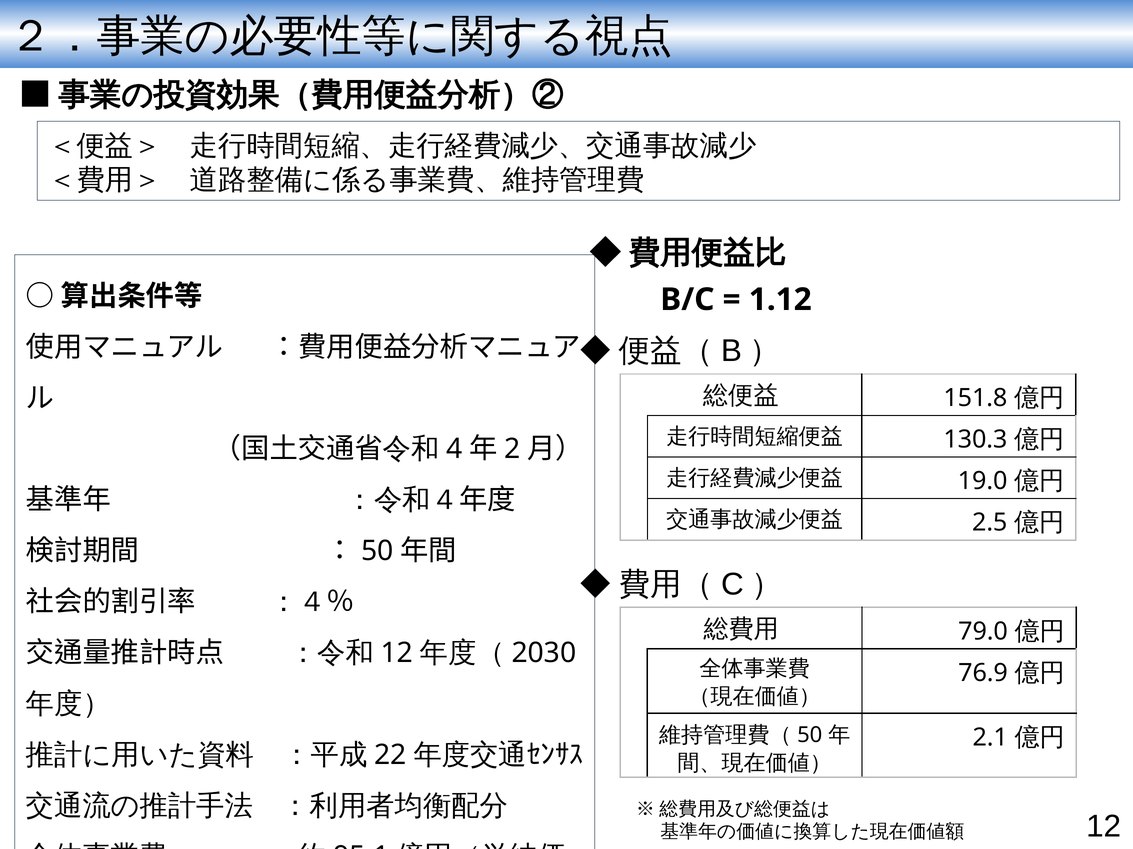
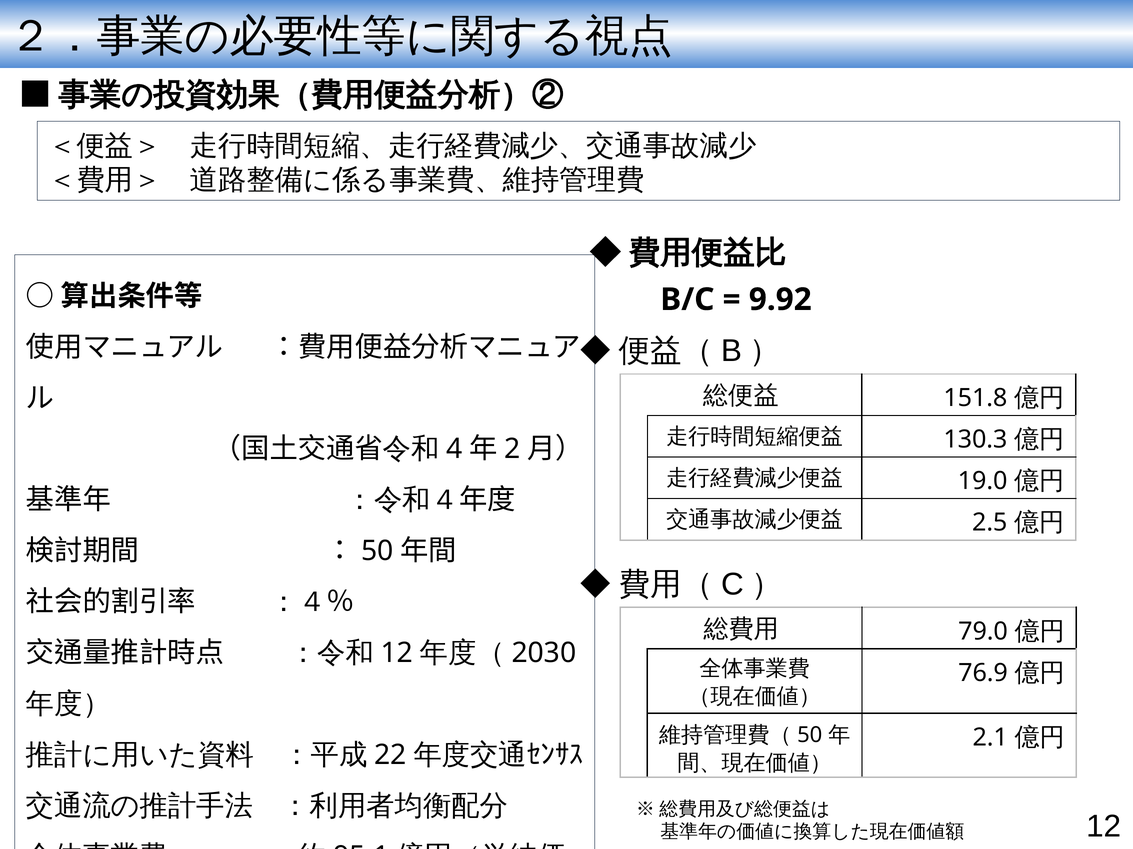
1.12: 1.12 -> 9.92 (780, 300)
